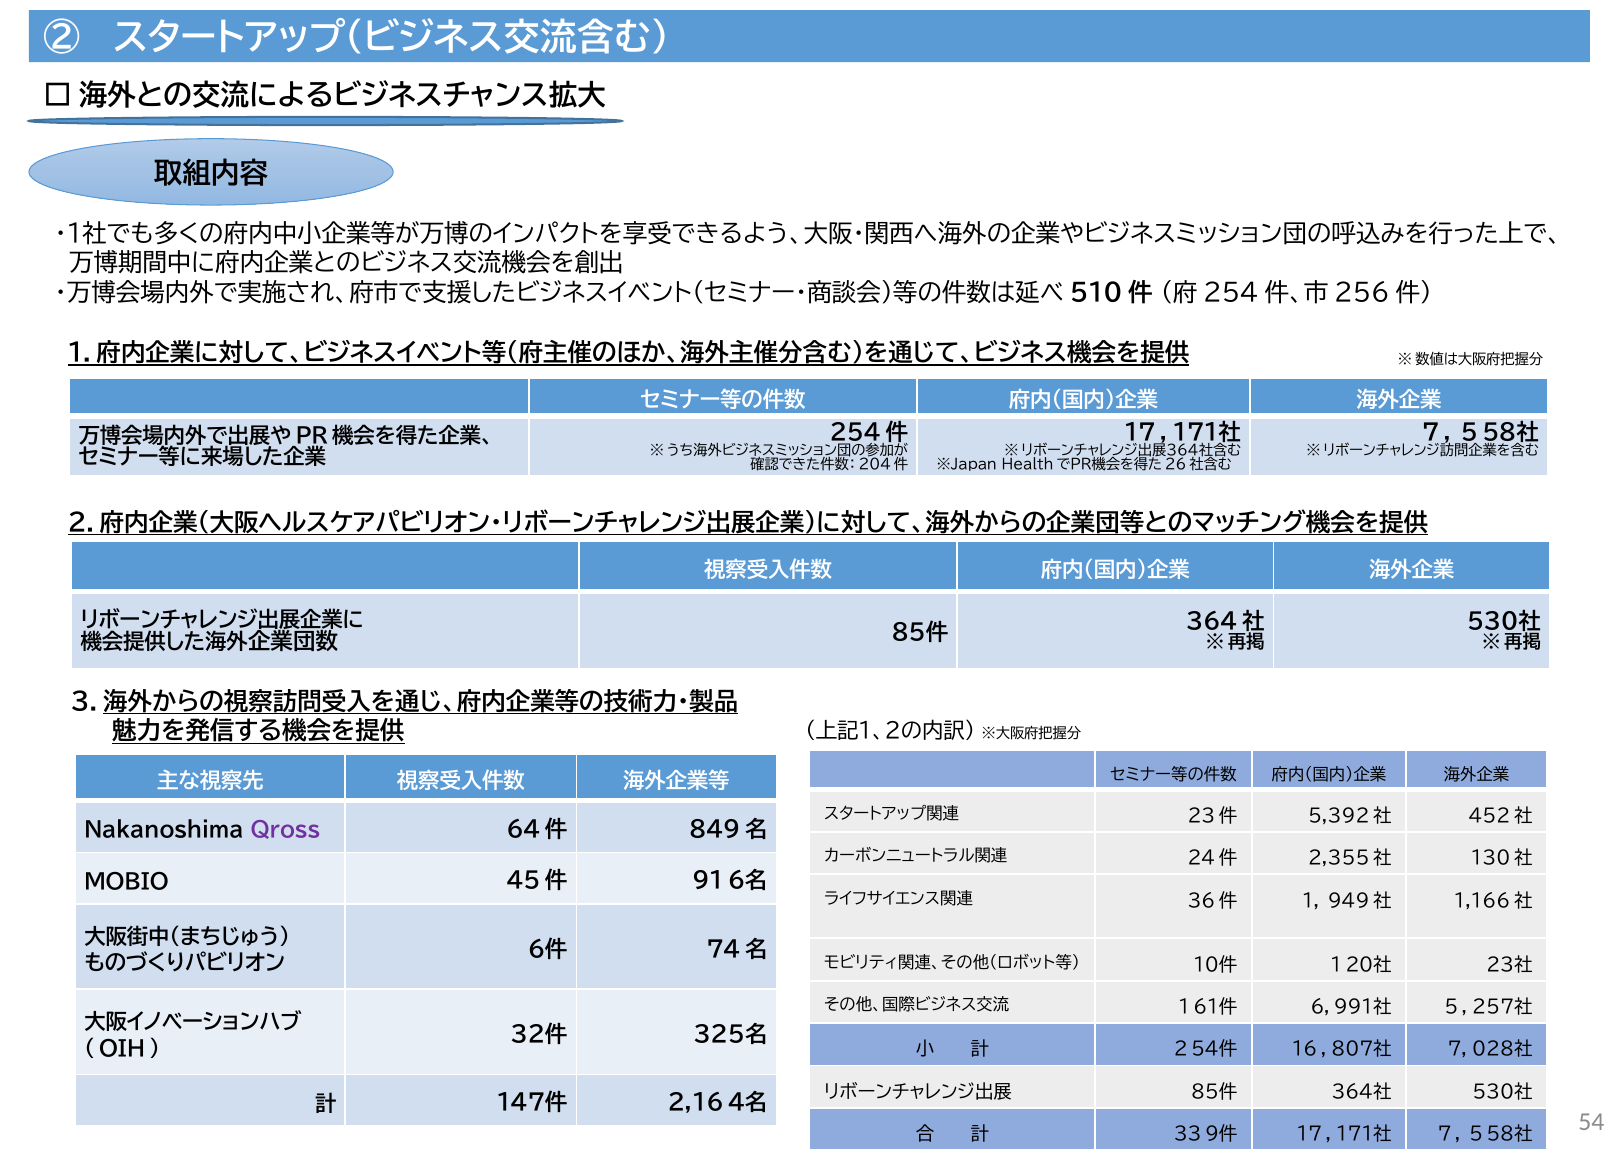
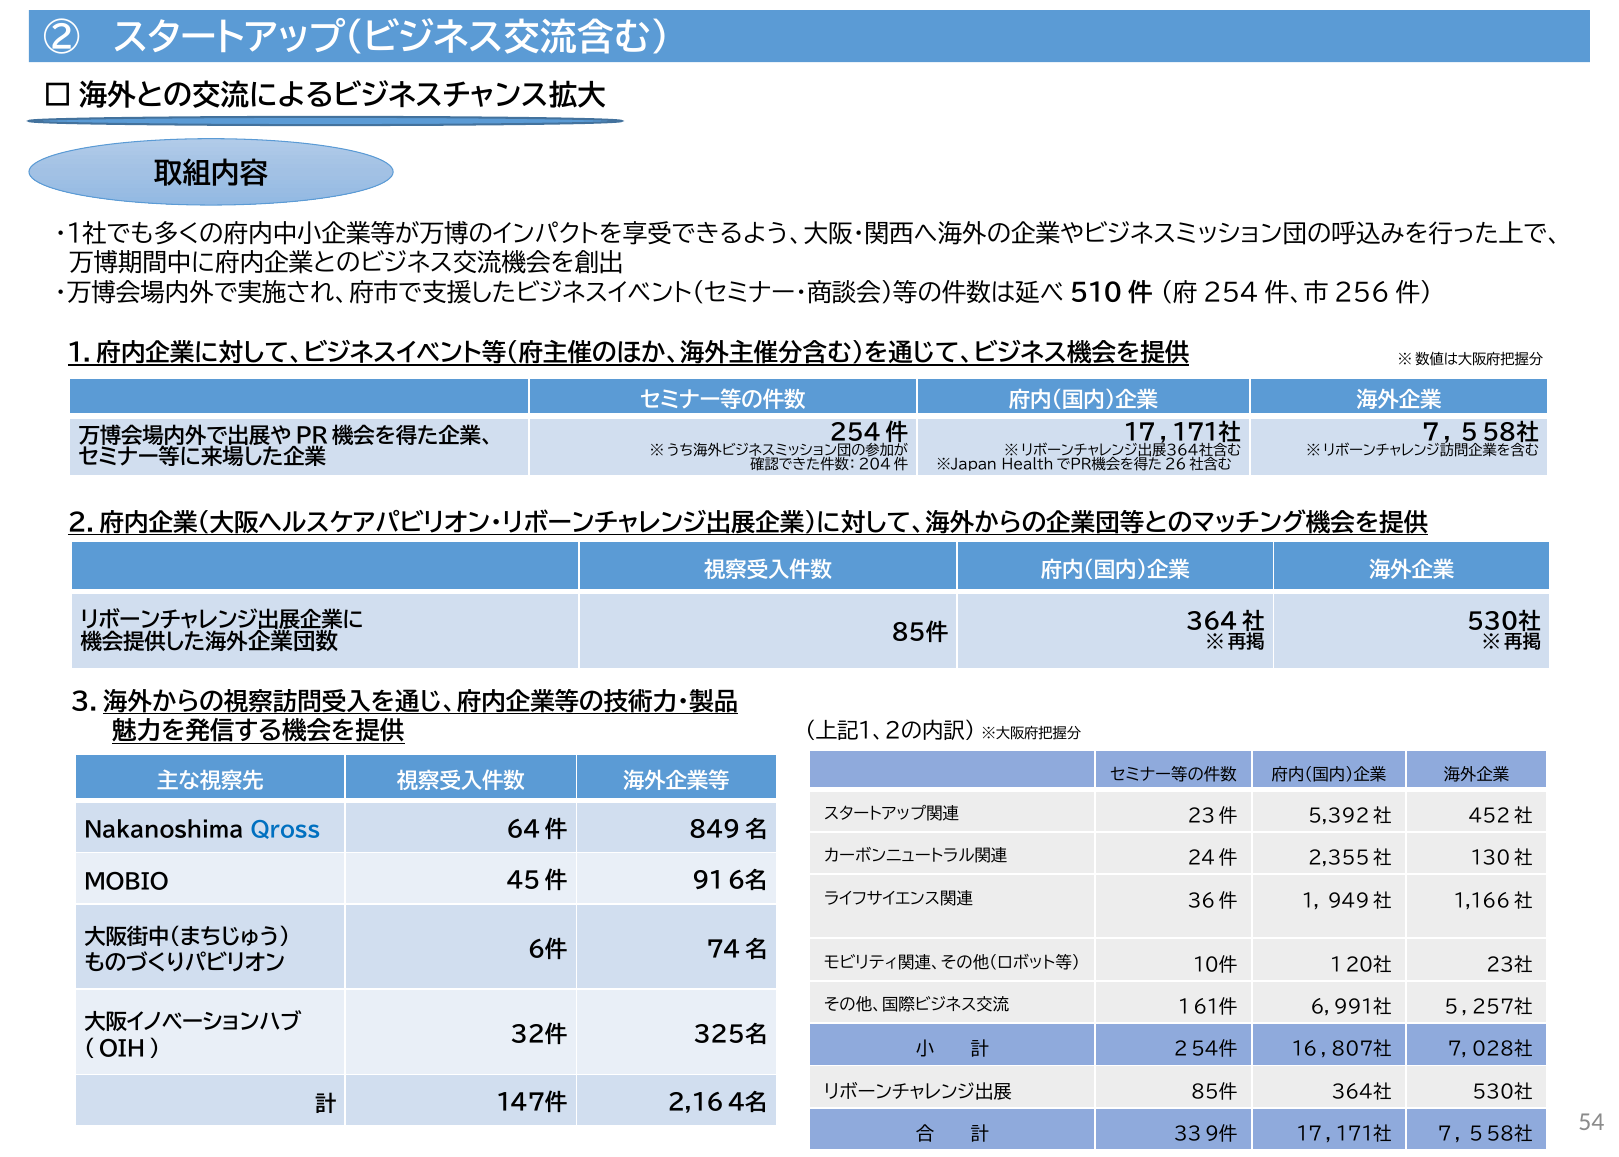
Qross colour: purple -> blue (285, 830)
